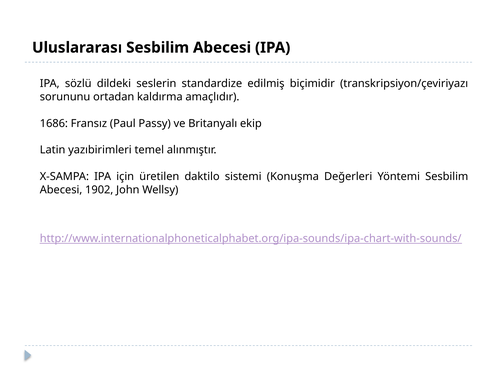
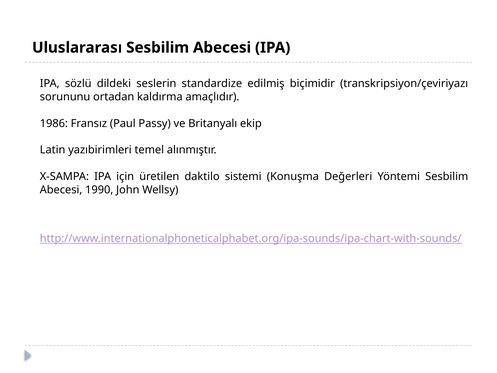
1686: 1686 -> 1986 (54, 123)
1902: 1902 -> 1990 (99, 190)
